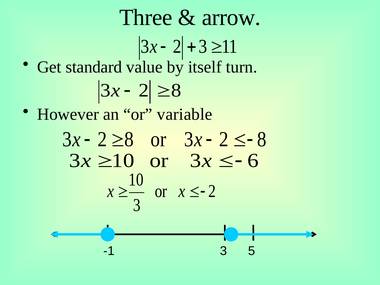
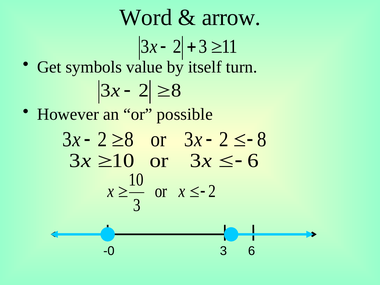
Three: Three -> Word (146, 17)
standard: standard -> symbols (94, 67)
variable: variable -> possible (185, 114)
-1: -1 -> -0 (109, 251)
3 5: 5 -> 6 (252, 251)
